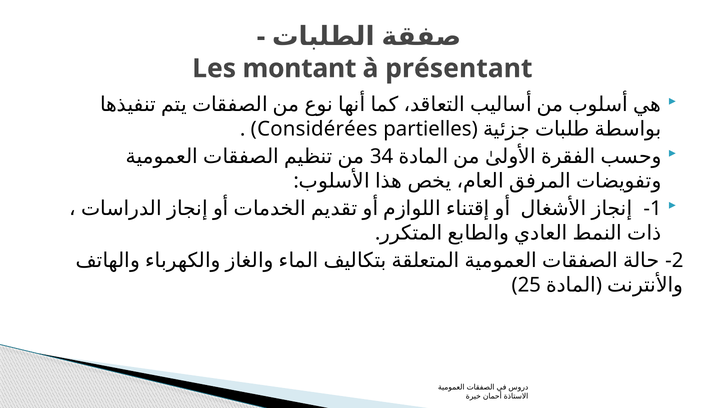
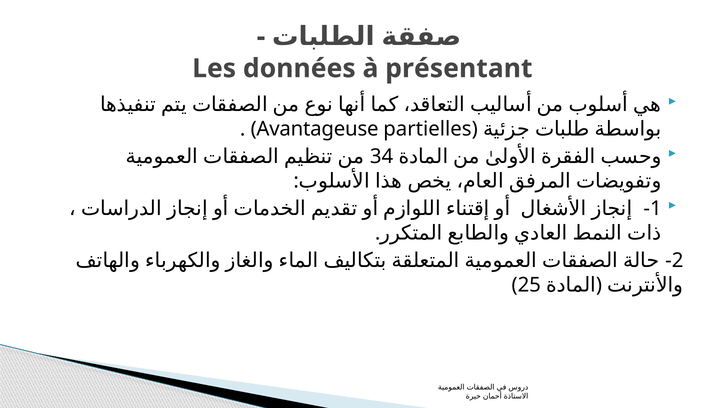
montant: montant -> données (299, 68)
Considérées: Considérées -> Avantageuse (318, 129)
